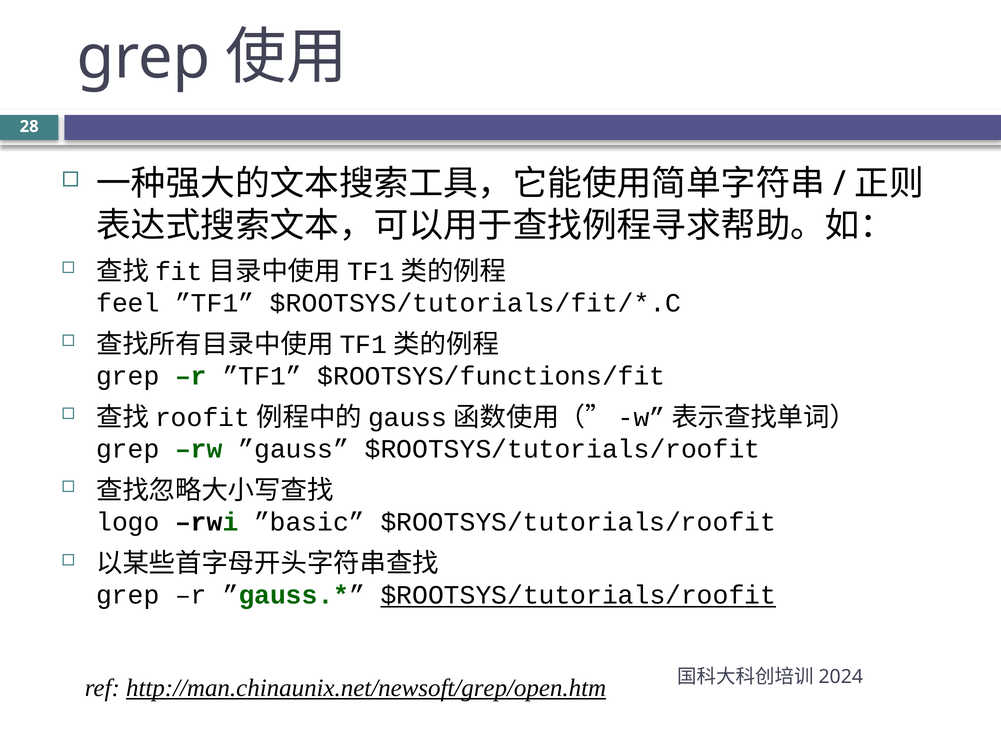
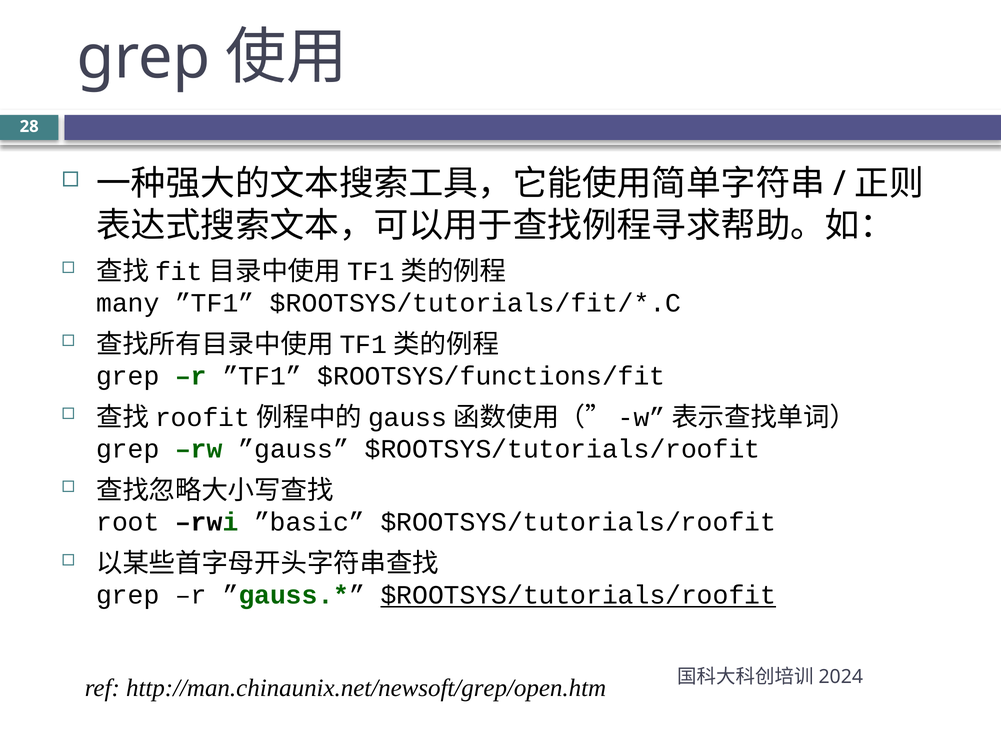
feel: feel -> many (128, 303)
logo: logo -> root (128, 523)
http://man.chinaunix.net/newsoft/grep/open.htm underline: present -> none (366, 689)
